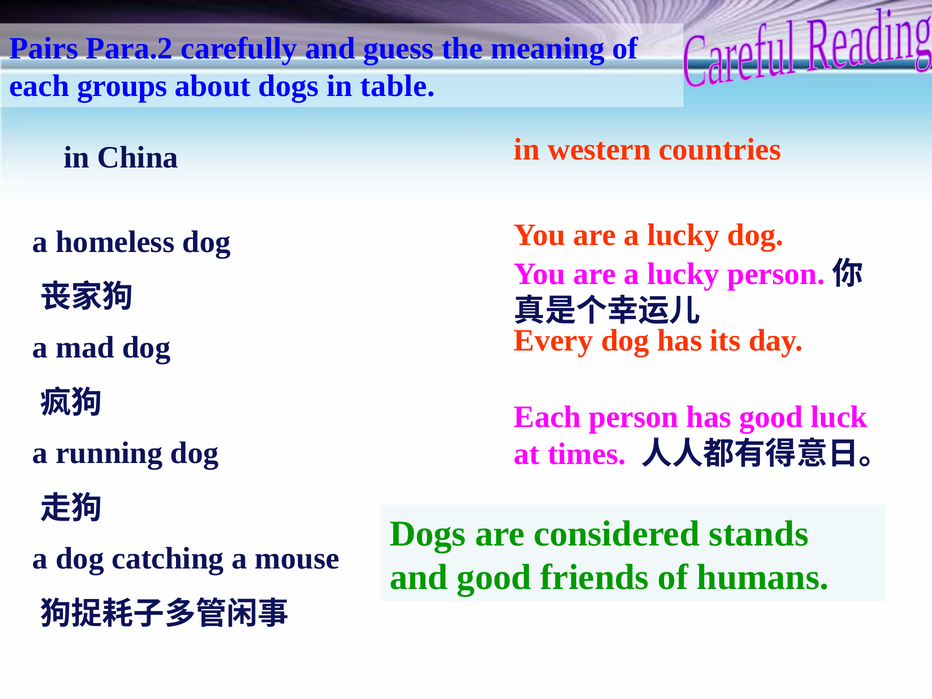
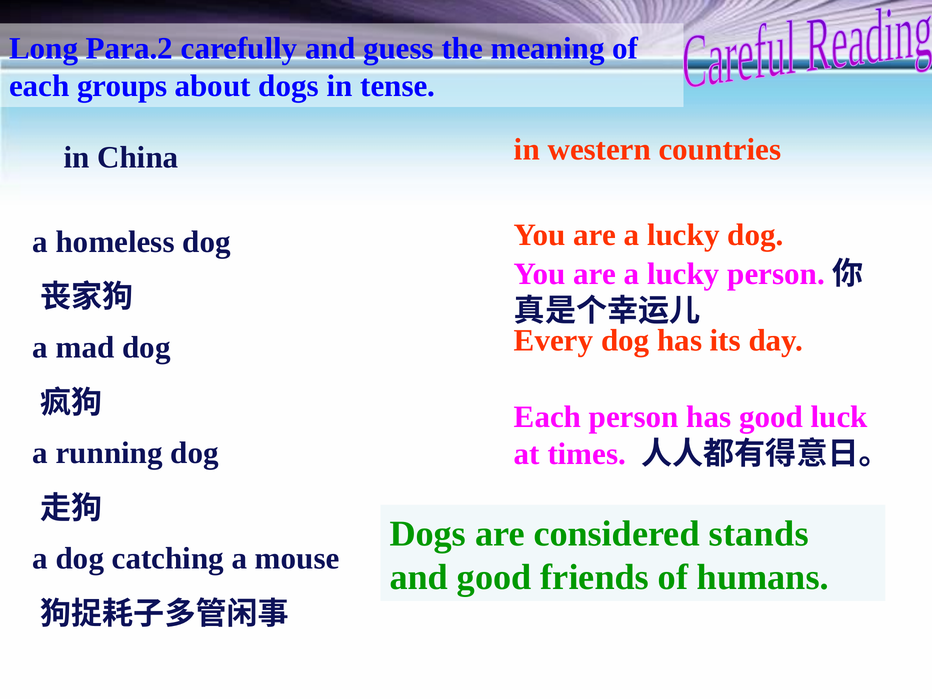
Pairs: Pairs -> Long (44, 49)
table: table -> tense (398, 86)
